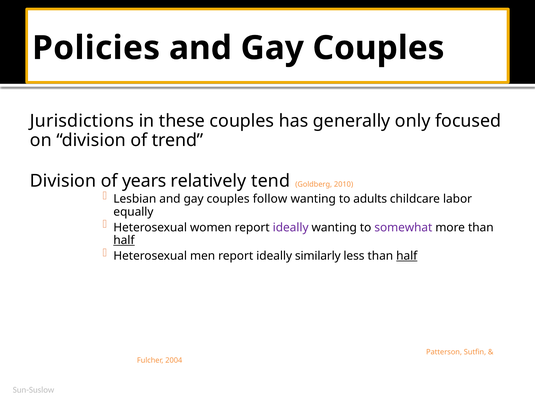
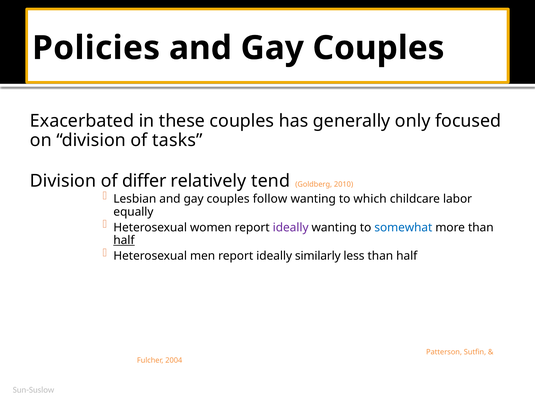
Jurisdictions: Jurisdictions -> Exacerbated (82, 121)
trend: trend -> tasks (177, 140)
years: years -> differ (144, 181)
adults: adults -> which (370, 199)
somewhat colour: purple -> blue (403, 228)
half underline: present -> none (407, 256)
